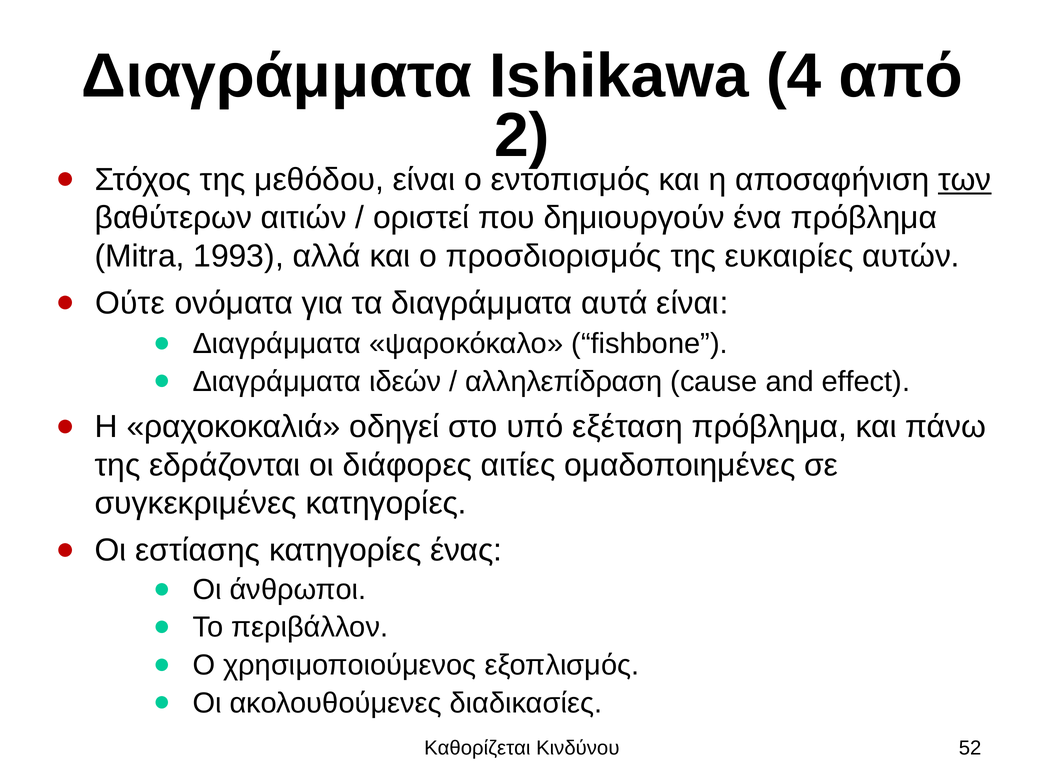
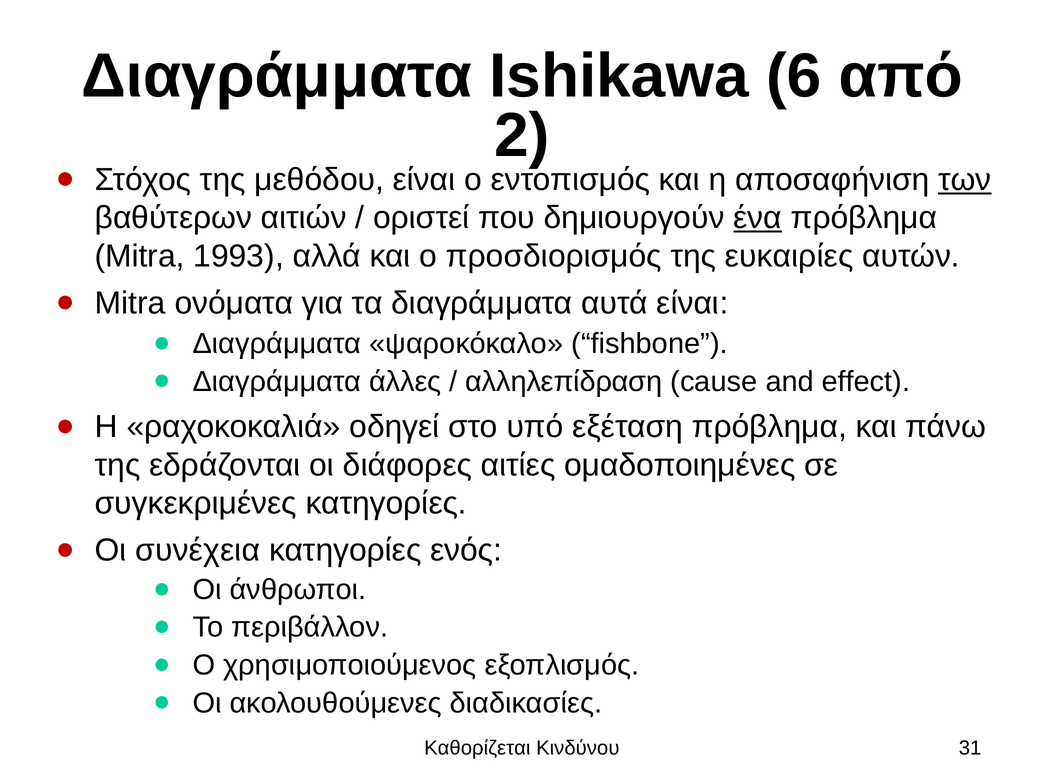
4: 4 -> 6 (794, 76)
ένα underline: none -> present (758, 218)
Ούτε: Ούτε -> Mitra (130, 303)
ιδεών: ιδεών -> άλλες (405, 382)
εστίασης: εστίασης -> συνέχεια (198, 550)
ένας: ένας -> ενός (466, 550)
52: 52 -> 31 (970, 748)
